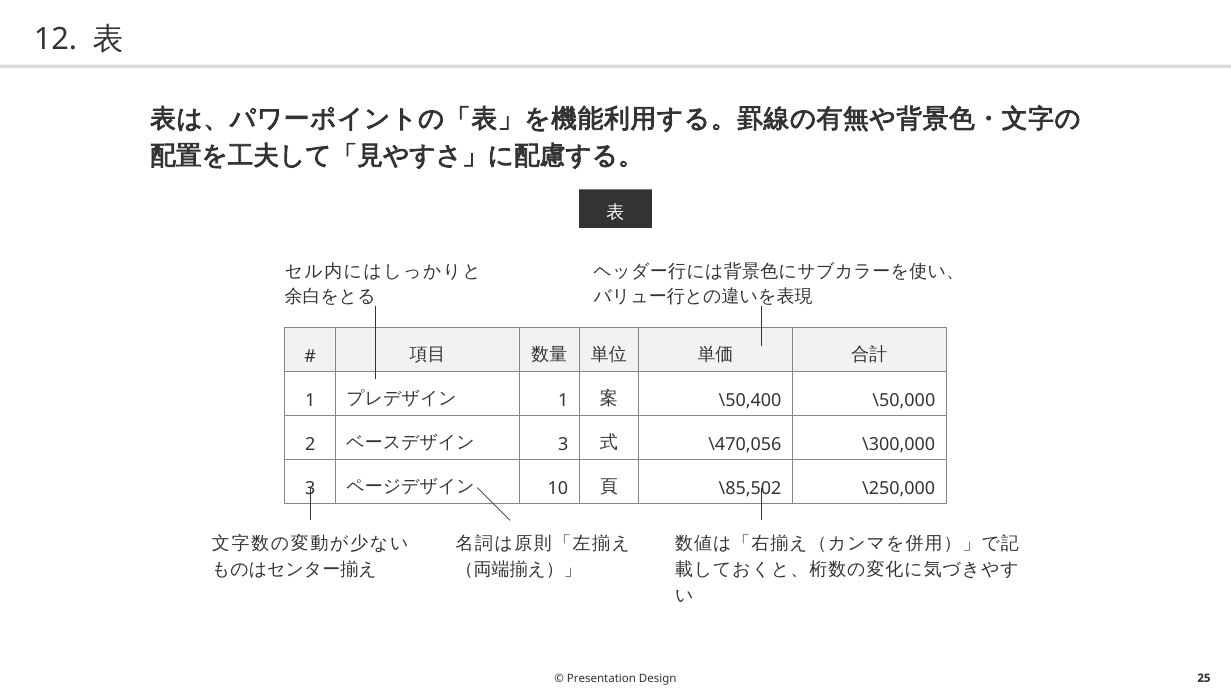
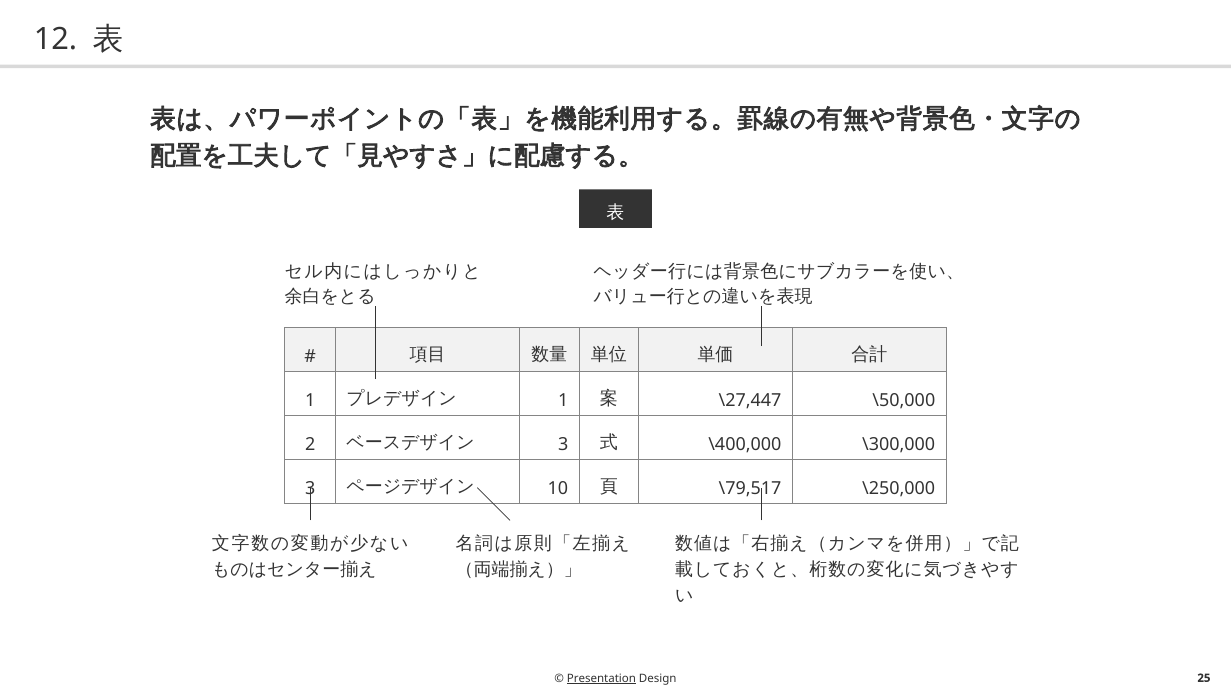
\50,400: \50,400 -> \27,447 (750, 401)
\470,056: \470,056 -> \400,000 (745, 445)
\85,502: \85,502 -> \79,517 (750, 489)
Presentation underline: none -> present (601, 679)
